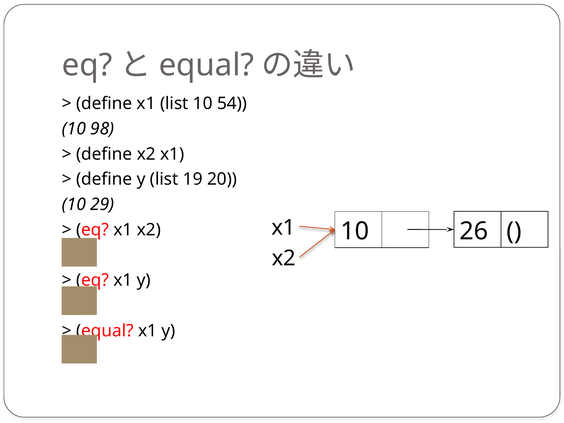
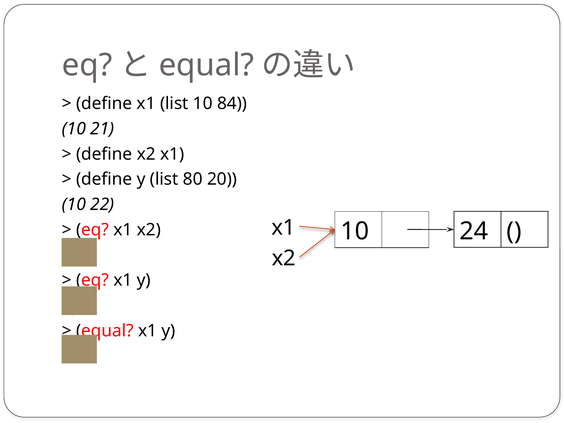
54: 54 -> 84 (232, 104)
98: 98 -> 21 (102, 129)
19: 19 -> 80 (193, 179)
29: 29 -> 22 (102, 205)
26: 26 -> 24 (474, 231)
